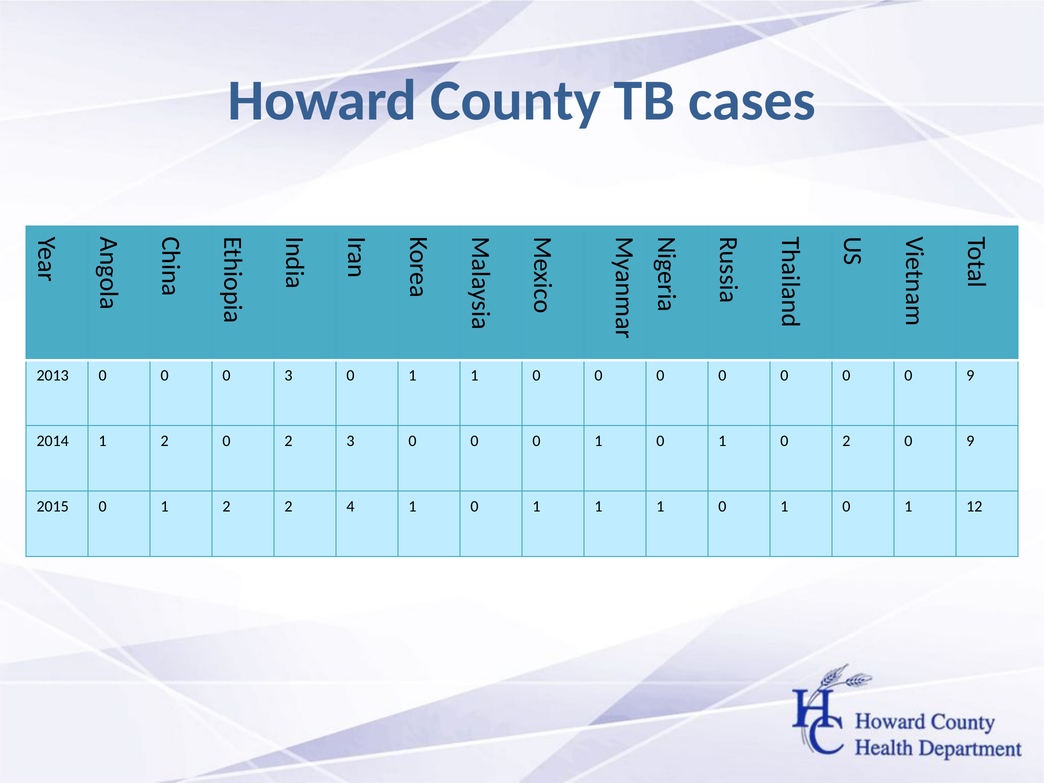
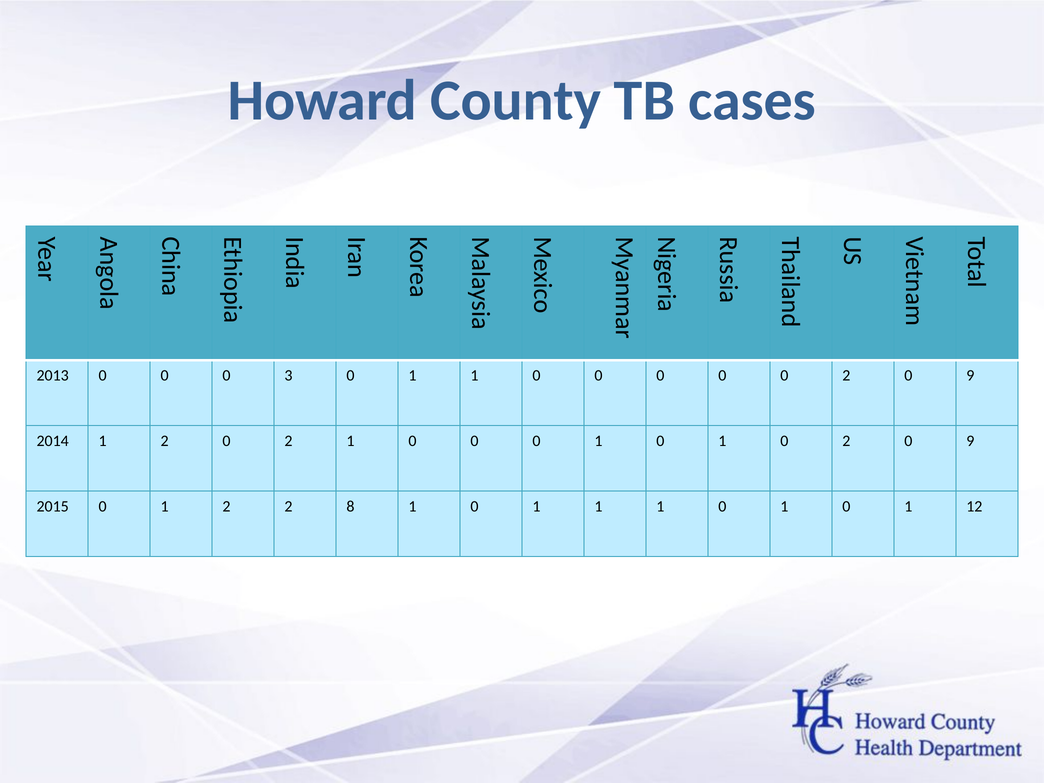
0: 0 -> 2 (846, 376)
2 3: 3 -> 1 (350, 441)
4: 4 -> 8 (350, 506)
